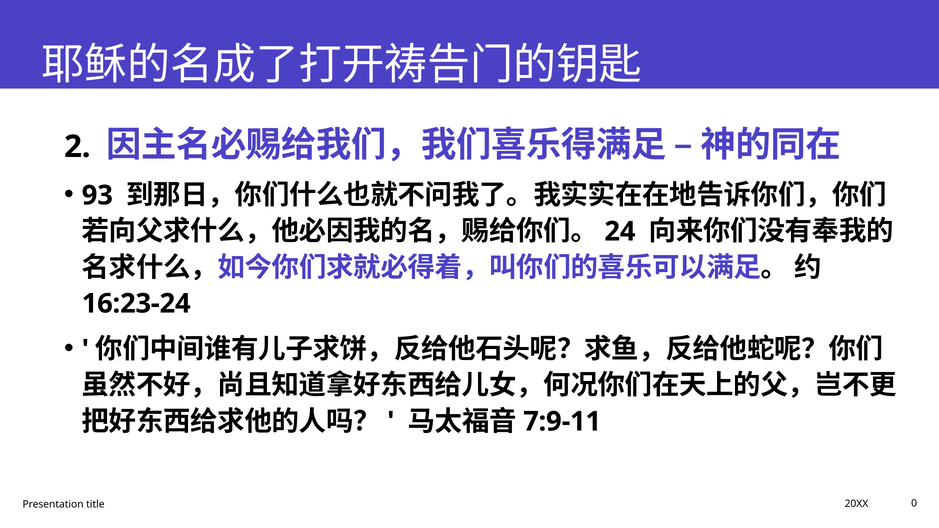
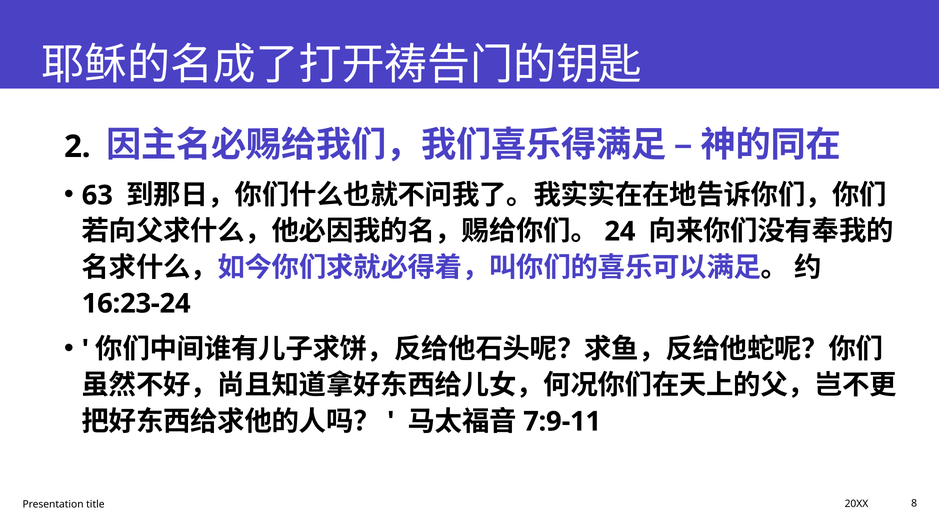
93: 93 -> 63 (97, 195)
0: 0 -> 8 (914, 504)
